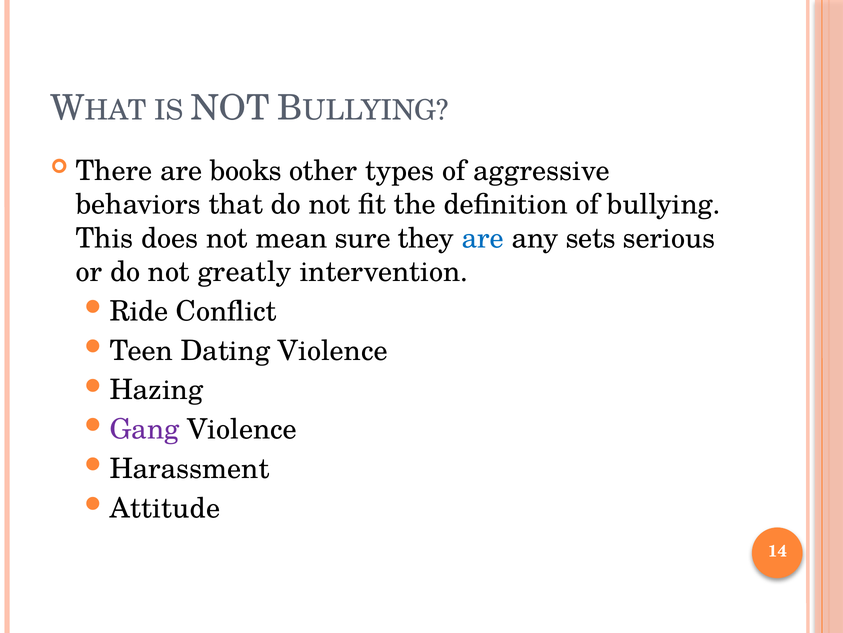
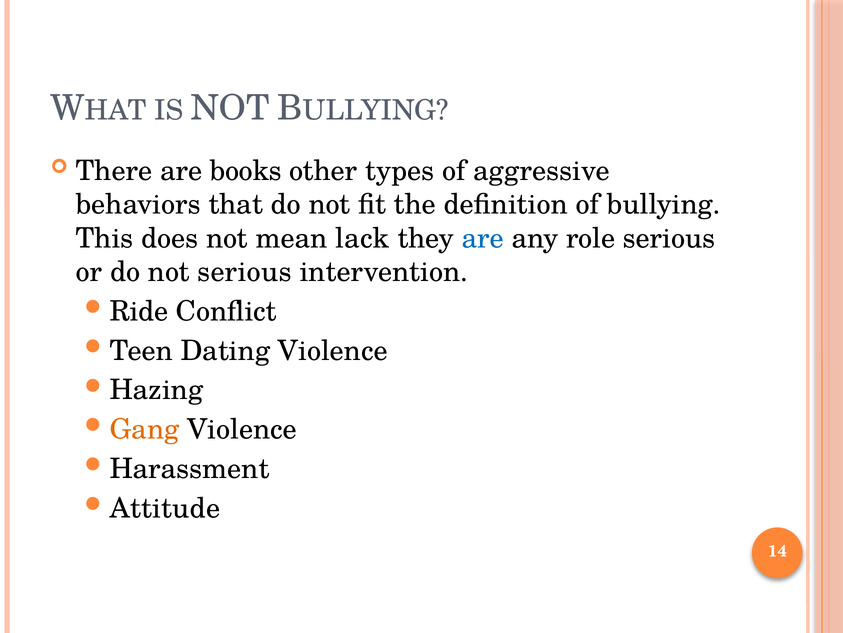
sure: sure -> lack (362, 238)
sets: sets -> role (591, 238)
not greatly: greatly -> serious (244, 272)
Gang colour: purple -> orange (144, 429)
